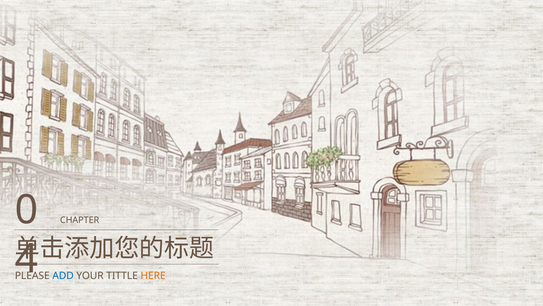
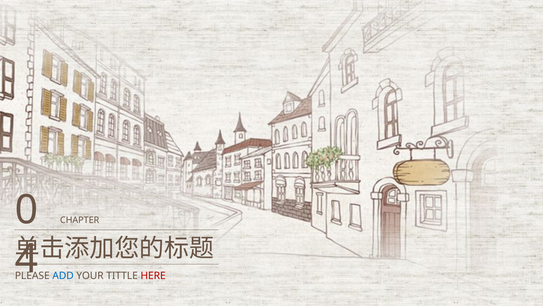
HERE colour: orange -> red (153, 275)
